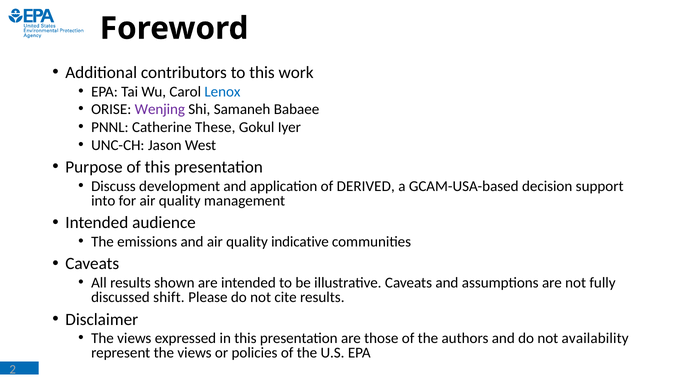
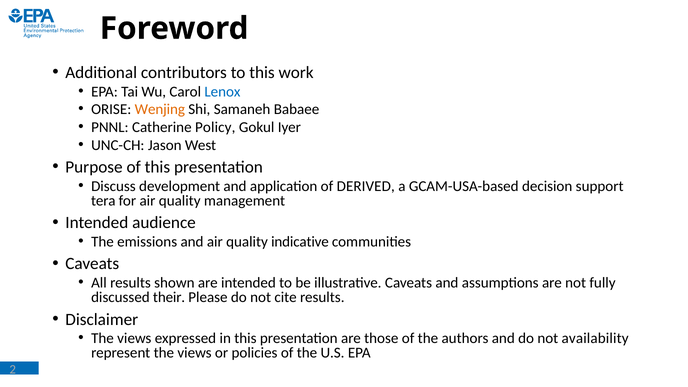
Wenjing colour: purple -> orange (160, 109)
These: These -> Policy (215, 127)
into: into -> tera (103, 201)
shift: shift -> their (169, 297)
